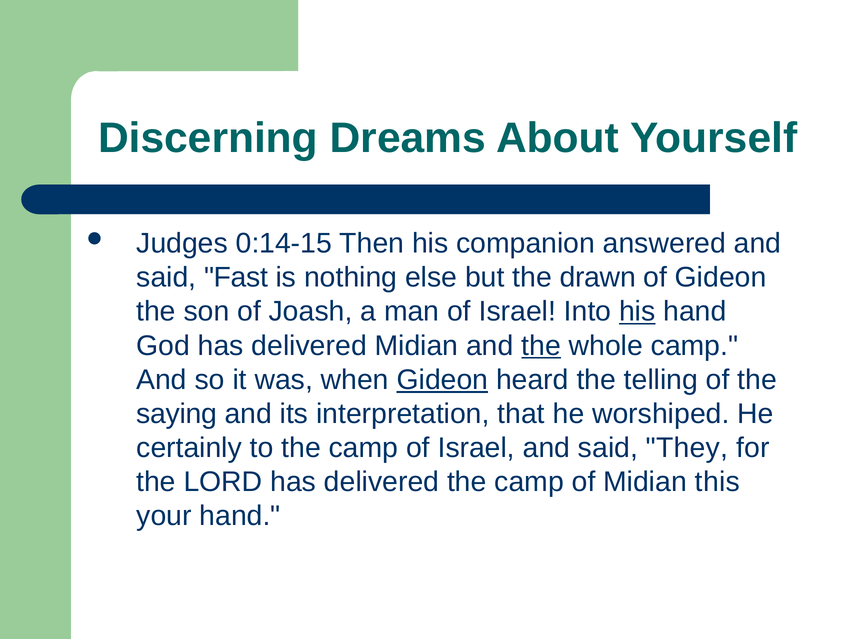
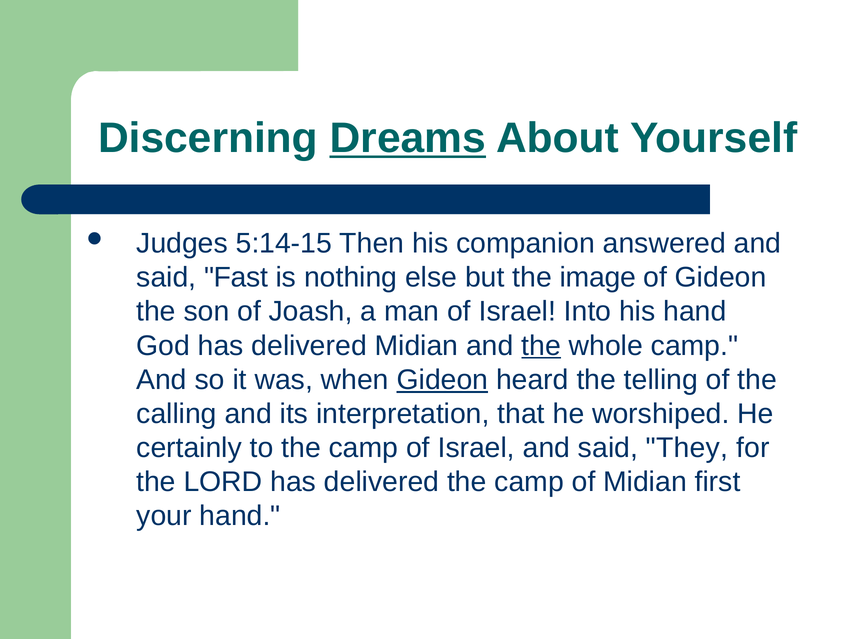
Dreams underline: none -> present (408, 138)
0:14-15: 0:14-15 -> 5:14-15 (284, 243)
drawn: drawn -> image (598, 277)
his underline: present -> none (637, 312)
saying: saying -> calling (177, 414)
this: this -> first (718, 482)
